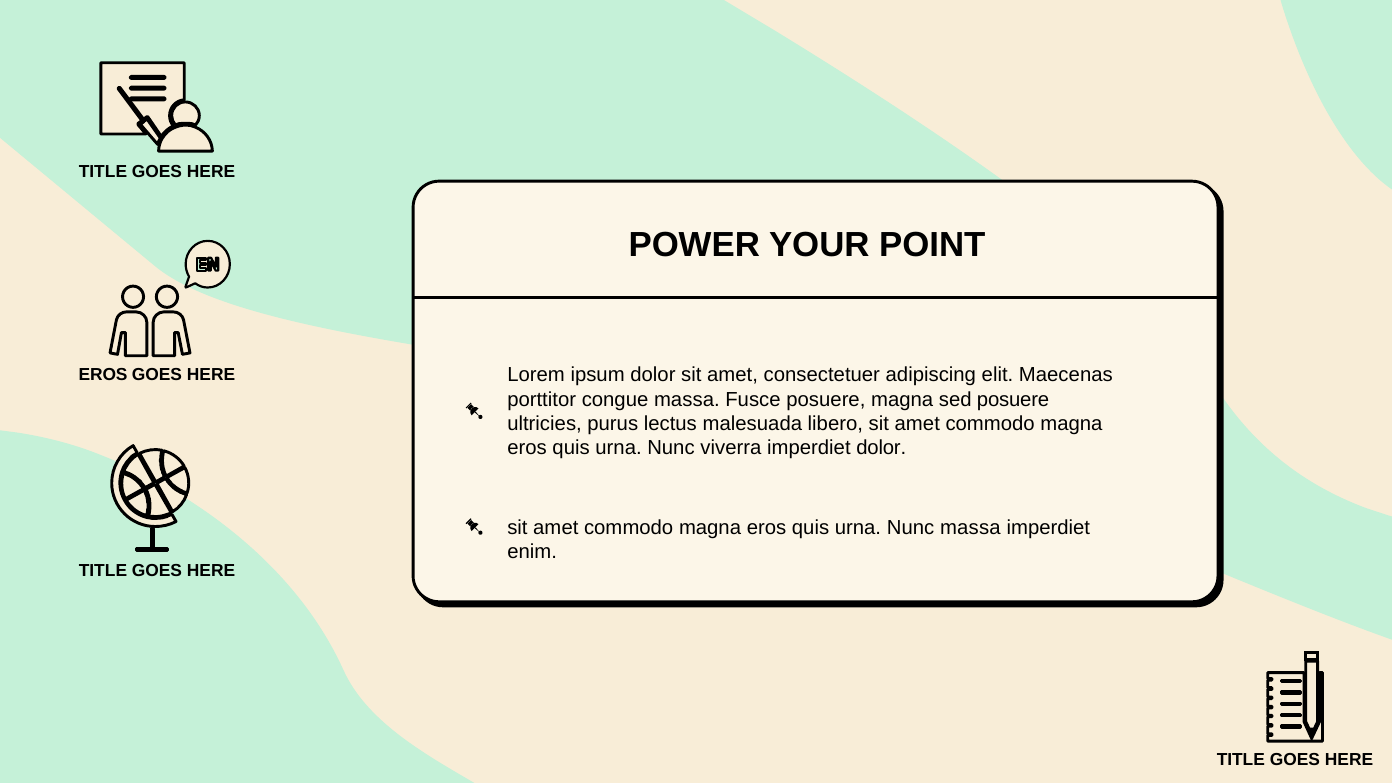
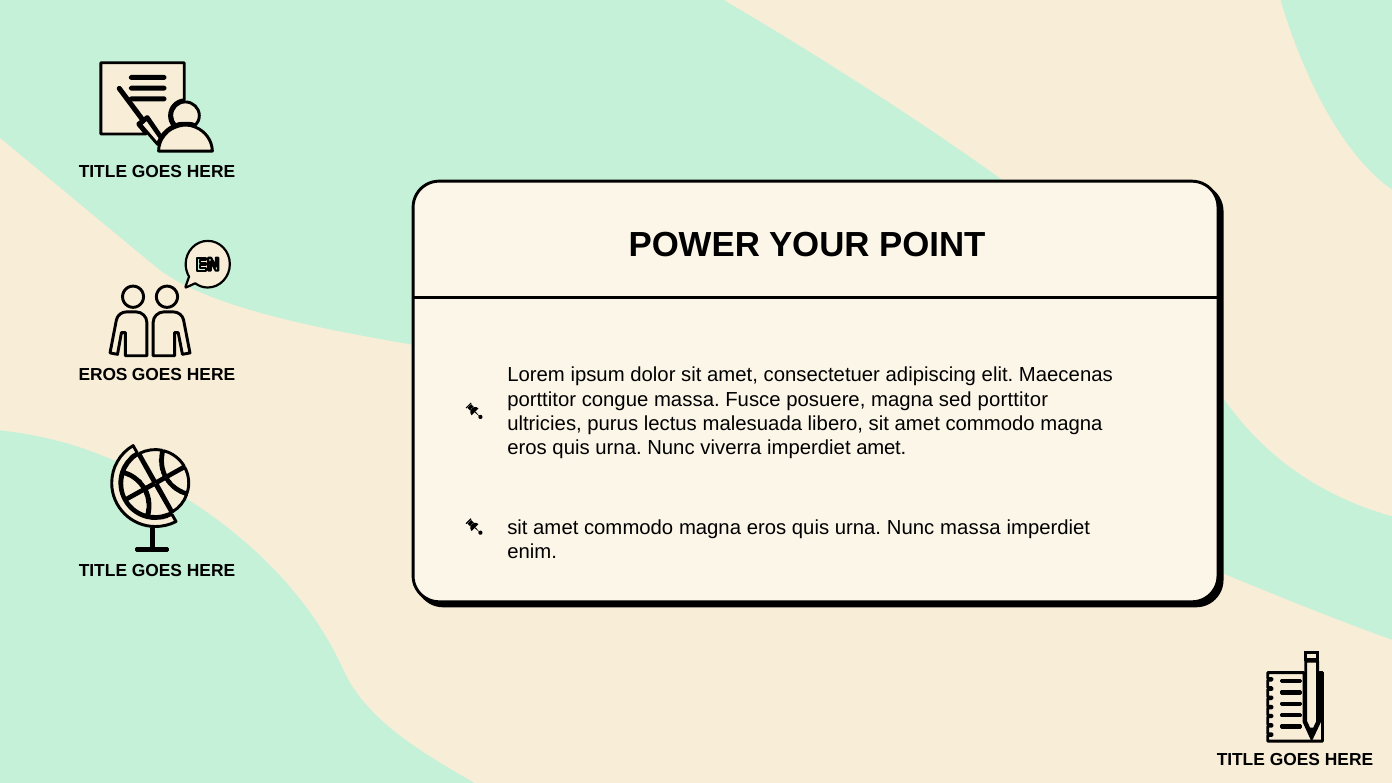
sed posuere: posuere -> porttitor (1013, 399)
imperdiet dolor: dolor -> amet (881, 448)
